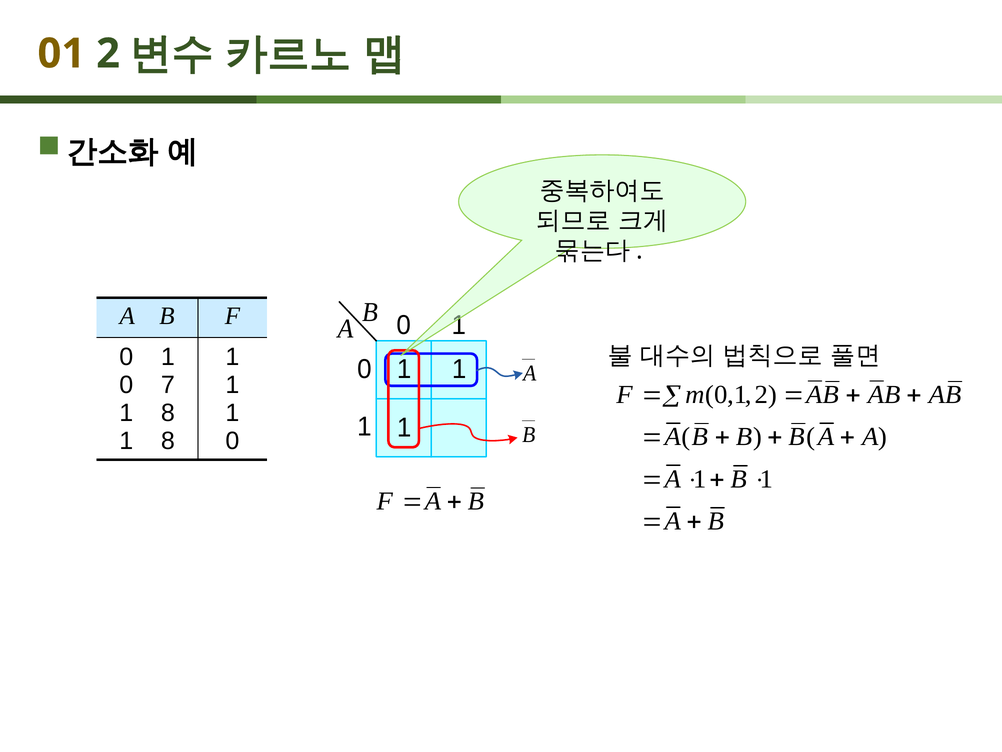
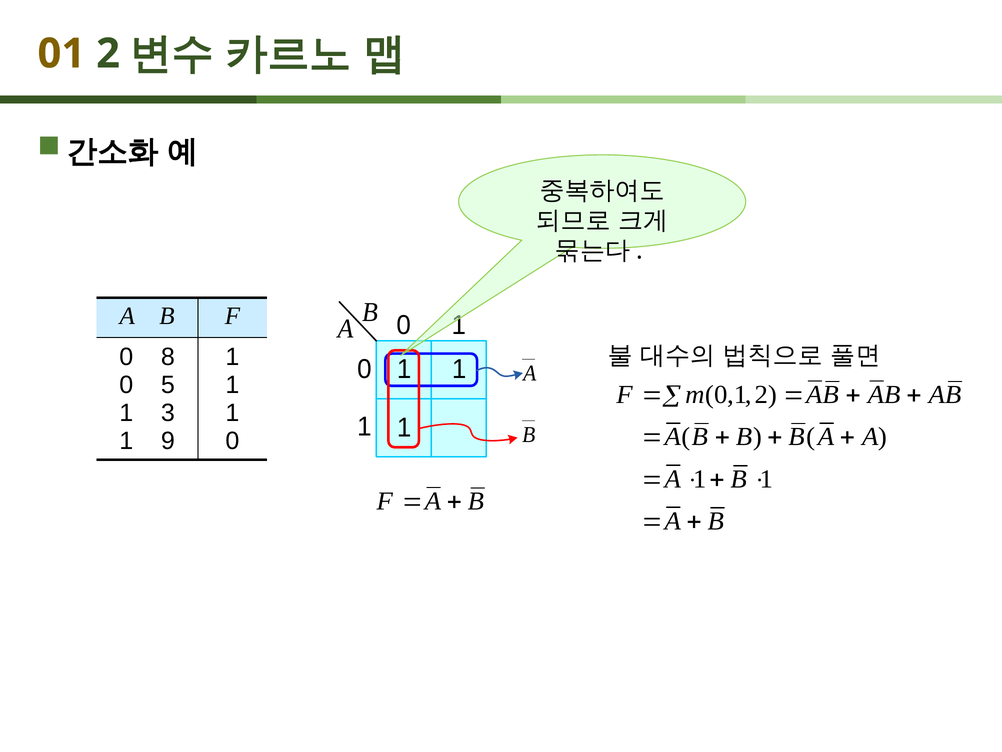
1: 1 -> 8 (168, 357)
7: 7 -> 5 (168, 385)
8: 8 -> 3 (168, 413)
8: 8 -> 9 (168, 441)
